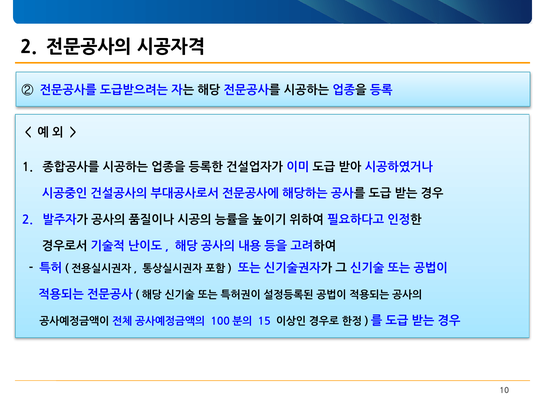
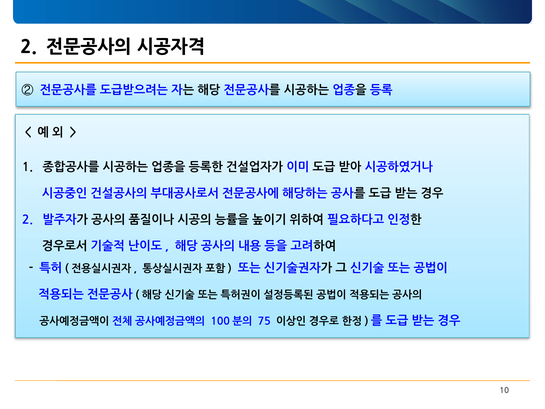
15: 15 -> 75 (264, 321)
